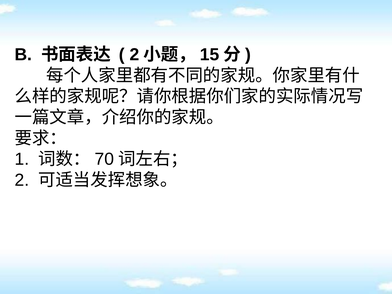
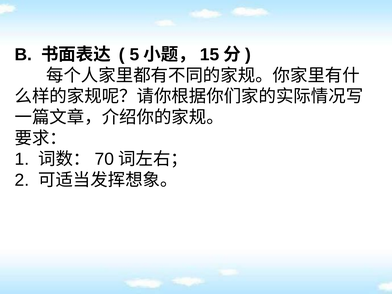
2: 2 -> 5 (134, 55)
